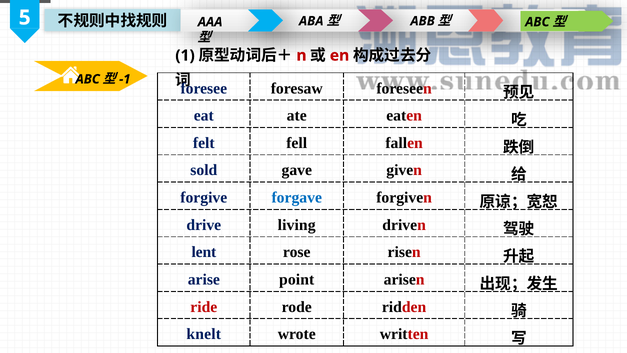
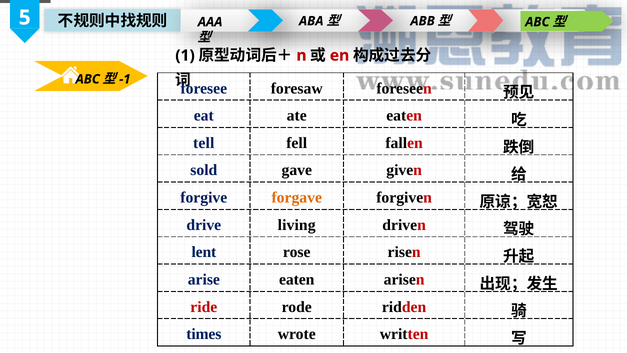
felt: felt -> tell (204, 143)
forgave colour: blue -> orange (297, 197)
arise point: point -> eaten (297, 279)
knelt: knelt -> times (204, 334)
